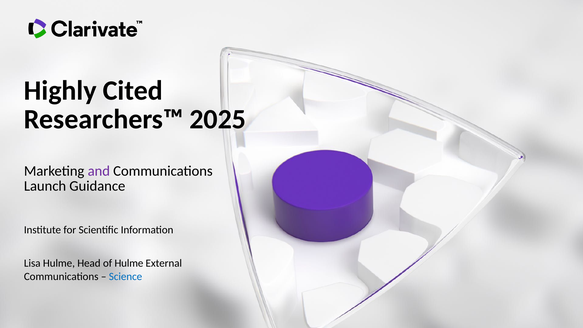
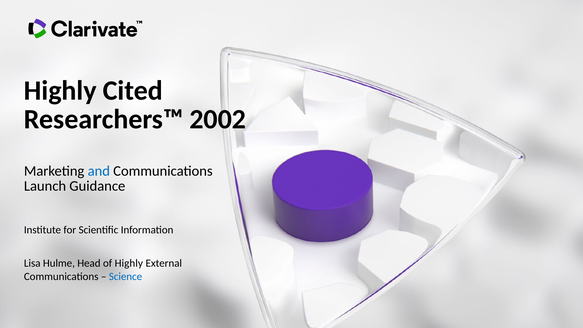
2025: 2025 -> 2002 (218, 119)
and colour: purple -> blue (99, 171)
of Hulme: Hulme -> Highly (129, 263)
